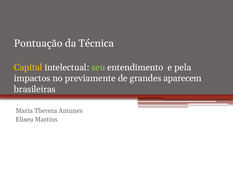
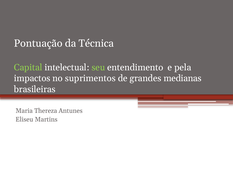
Capital colour: yellow -> light green (28, 67)
previamente: previamente -> suprimentos (90, 78)
aparecem: aparecem -> medianas (183, 78)
